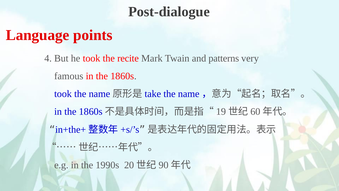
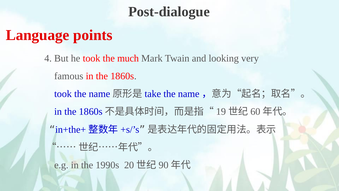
recite: recite -> much (128, 58)
patterns: patterns -> looking (224, 58)
